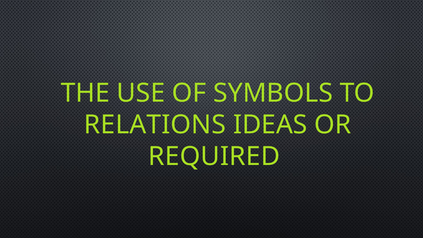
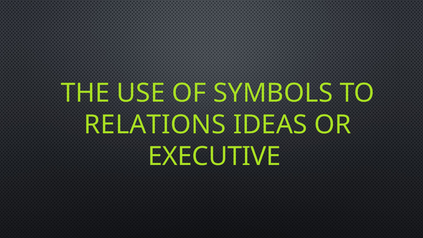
REQUIRED: REQUIRED -> EXECUTIVE (214, 157)
